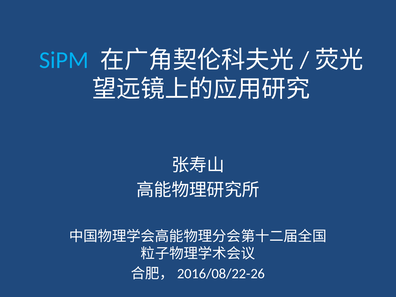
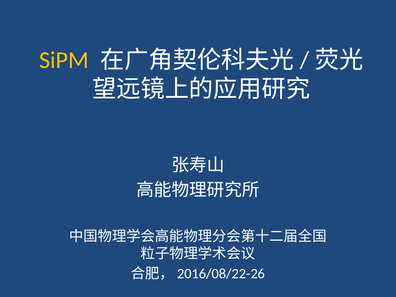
SiPM colour: light blue -> yellow (64, 60)
